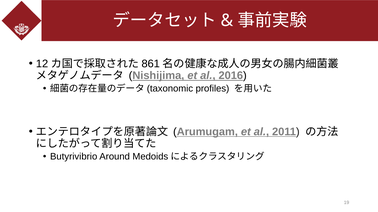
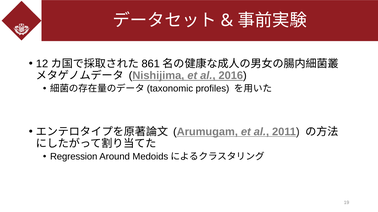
Butyrivibrio: Butyrivibrio -> Regression (74, 157)
